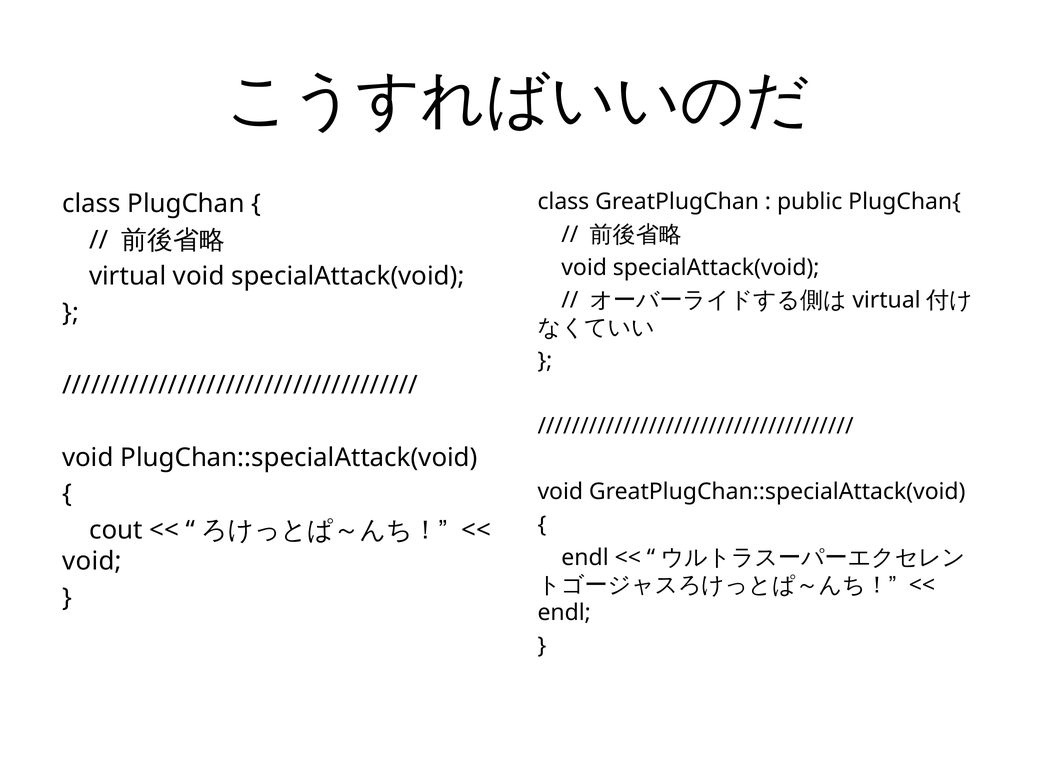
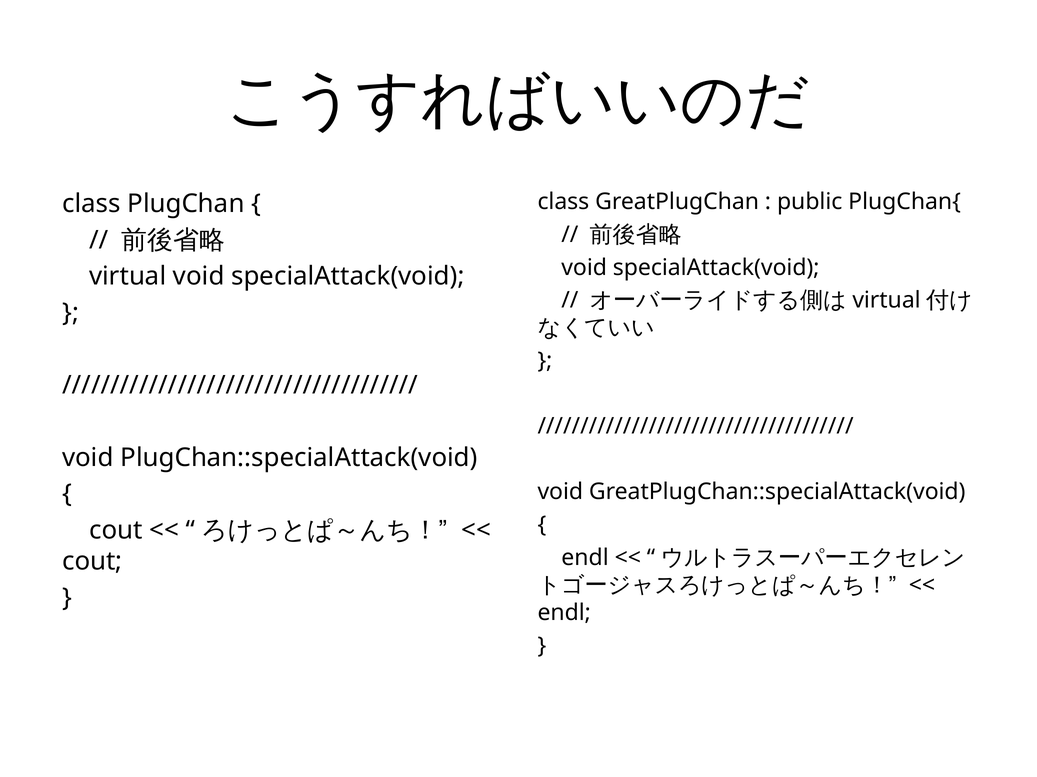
void: void -> cout (92, 562)
